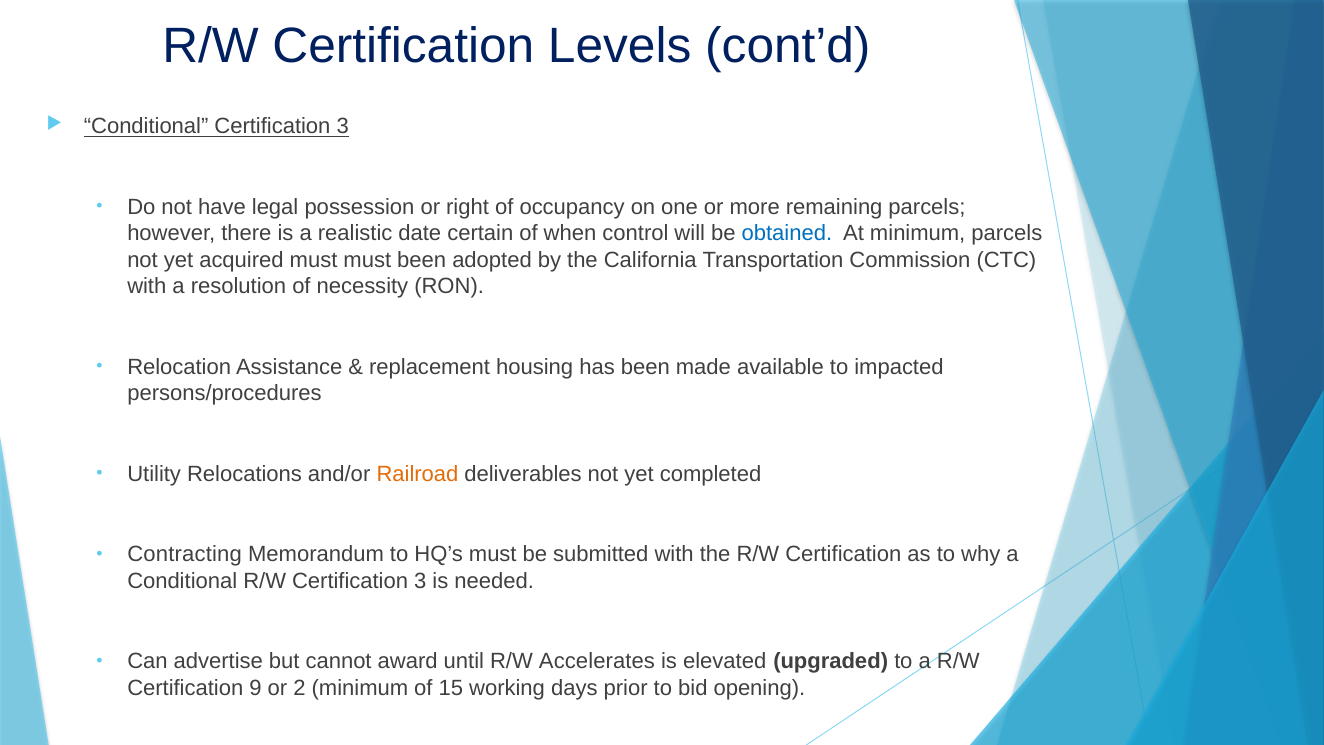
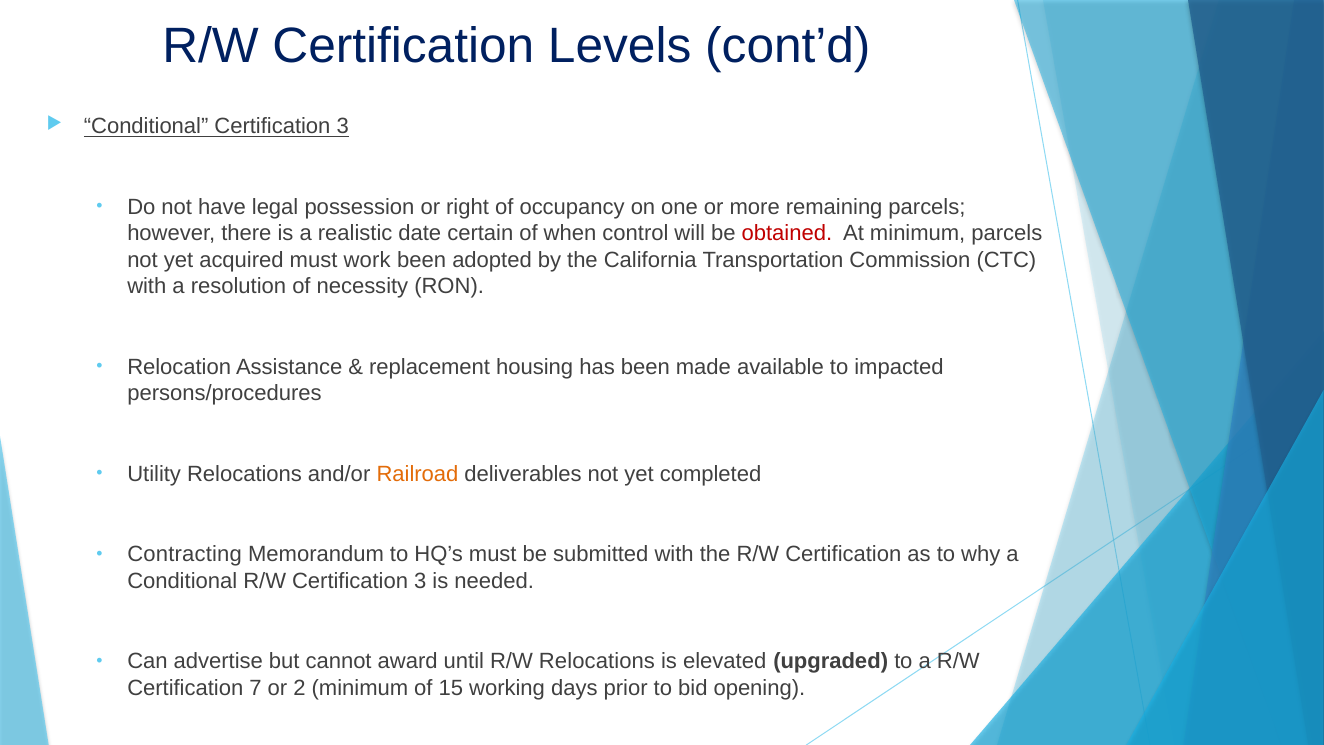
obtained colour: blue -> red (787, 233)
must must: must -> work (367, 260)
R/W Accelerates: Accelerates -> Relocations (597, 661)
9: 9 -> 7 (256, 688)
